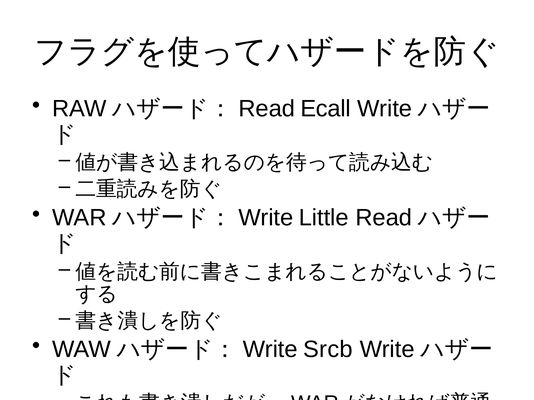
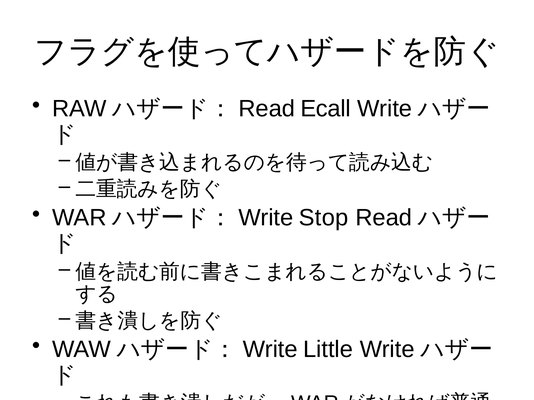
Little: Little -> Stop (324, 218)
Srcb: Srcb -> Little (328, 350)
